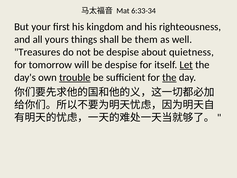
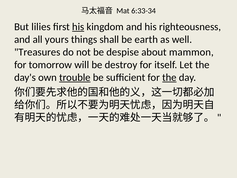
your: your -> lilies (41, 27)
his underline: none -> present (78, 27)
them: them -> earth (146, 39)
quietness: quietness -> mammon (191, 52)
will be despise: despise -> destroy (121, 65)
Let underline: present -> none (186, 65)
